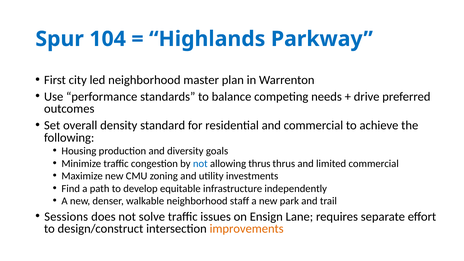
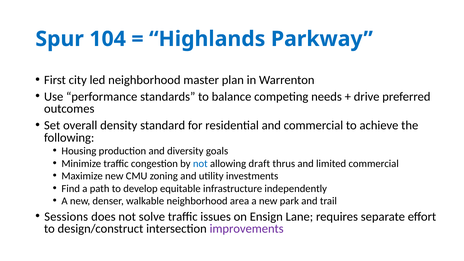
allowing thrus: thrus -> draft (259, 164)
staff: staff -> area (240, 201)
improvements colour: orange -> purple (247, 229)
